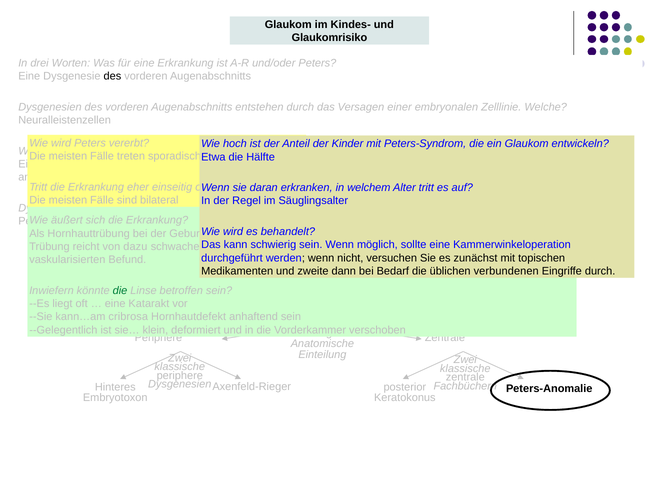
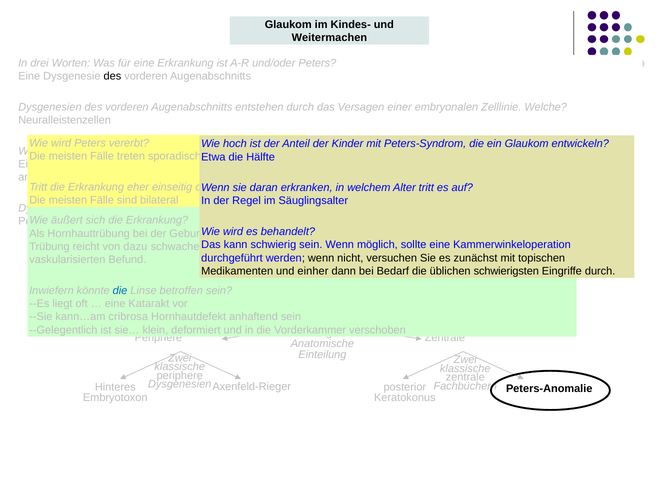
Glaukomrisiko: Glaukomrisiko -> Weitermachen (329, 38)
zweite: zweite -> einher (313, 271)
verbundenen: verbundenen -> schwierigsten (506, 271)
die colour: green -> blue (120, 291)
